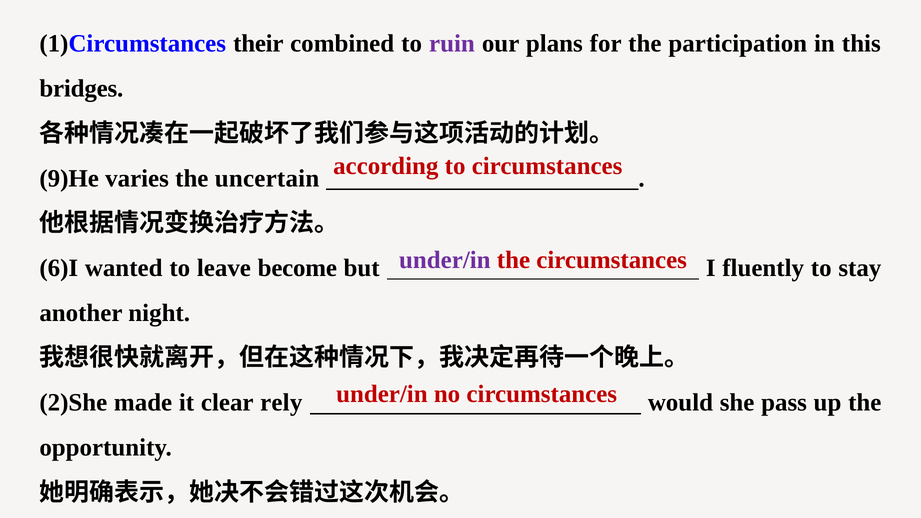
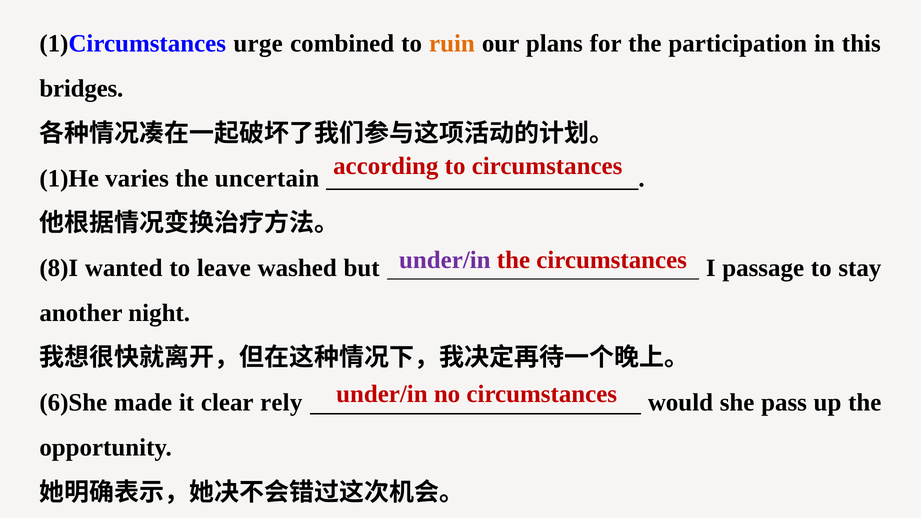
their: their -> urge (258, 44)
ruin colour: purple -> orange (452, 44)
9)He: 9)He -> 1)He (69, 178)
6)I: 6)I -> 8)I (59, 268)
become: become -> washed (297, 268)
fluently: fluently -> passage (763, 268)
2)She: 2)She -> 6)She (73, 403)
